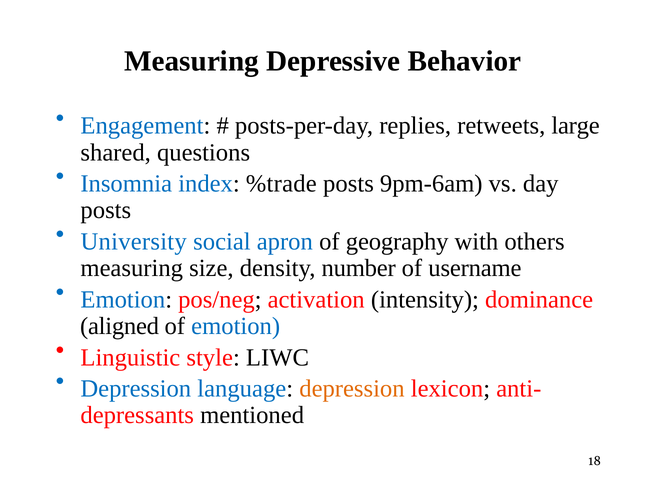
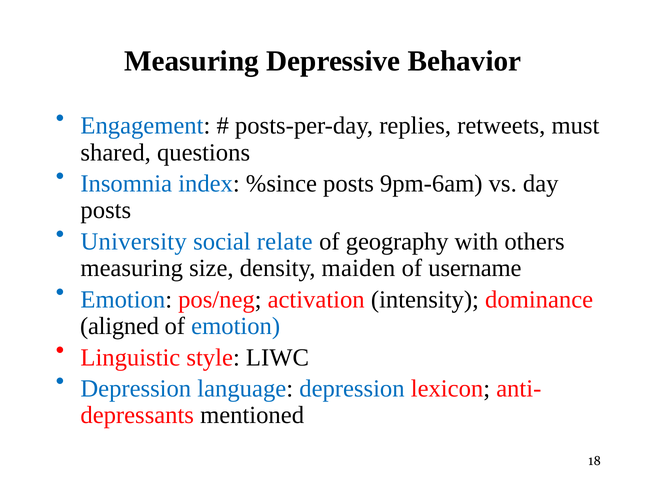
large: large -> must (575, 126)
%trade: %trade -> %since (281, 184)
apron: apron -> relate (285, 241)
number: number -> maiden (358, 268)
depression colour: orange -> blue (352, 388)
